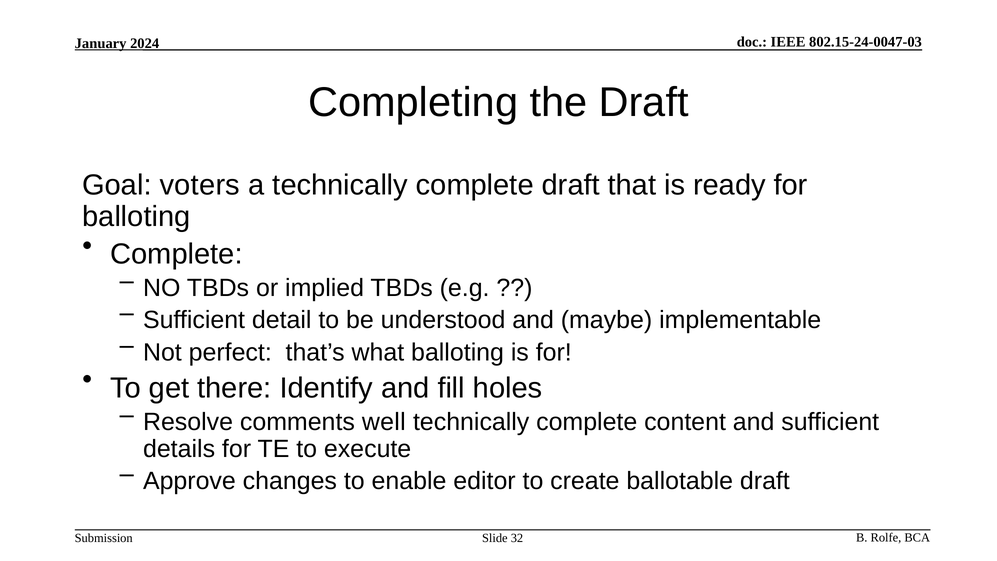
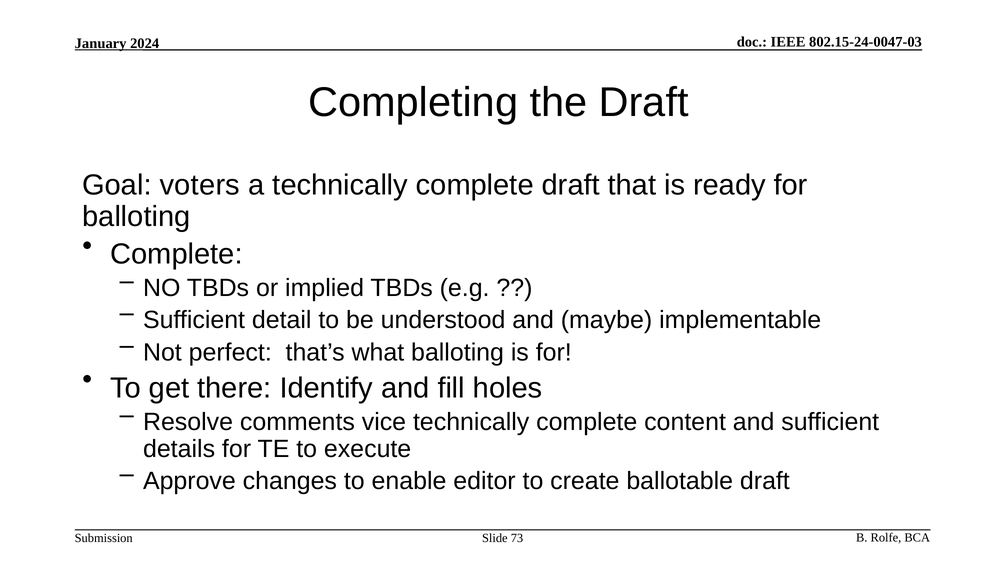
well: well -> vice (384, 422)
32: 32 -> 73 (517, 538)
